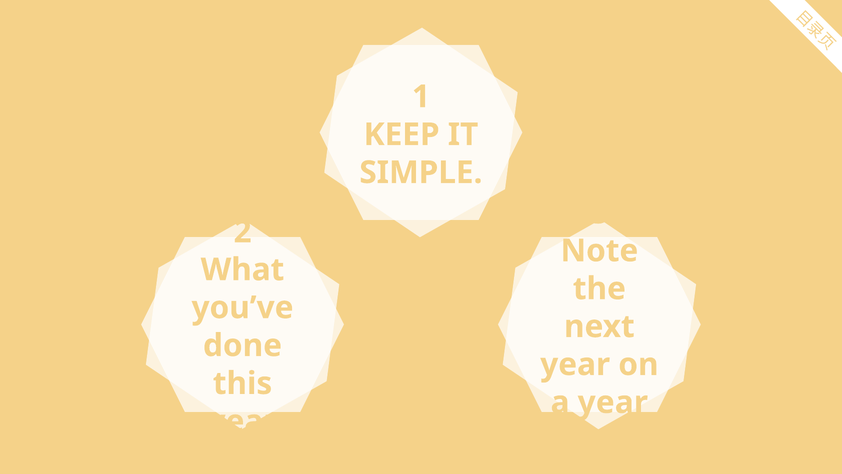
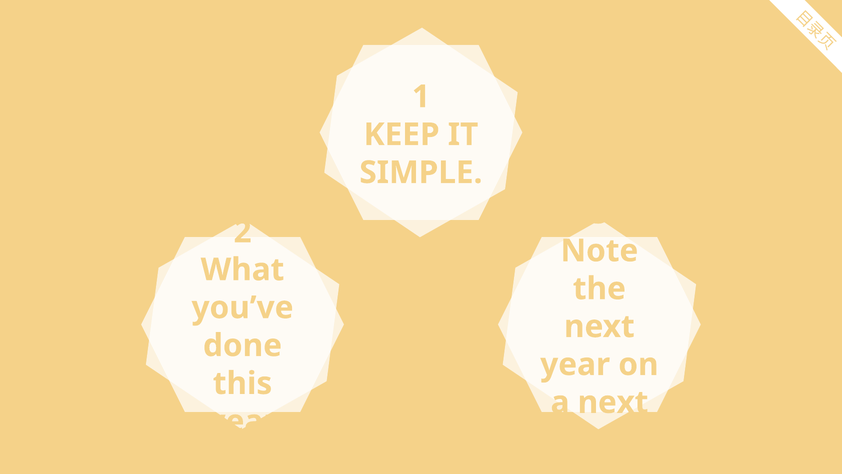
a year: year -> next (613, 402)
